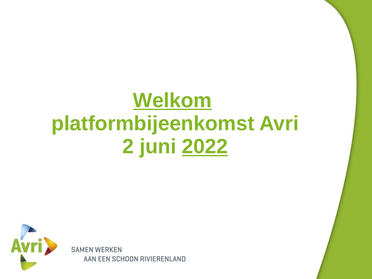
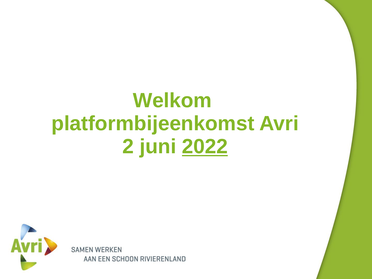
Welkom underline: present -> none (172, 101)
